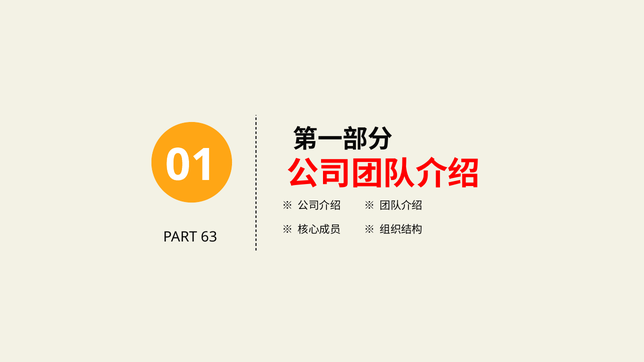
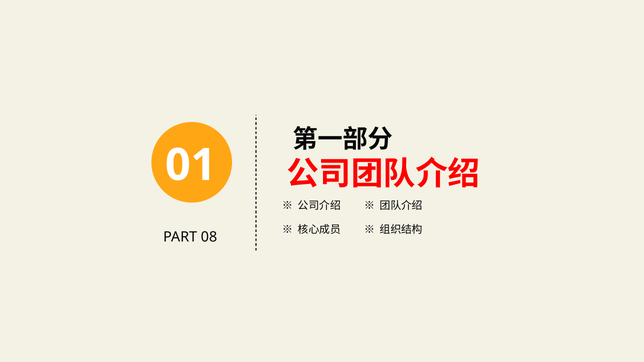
63: 63 -> 08 (209, 237)
